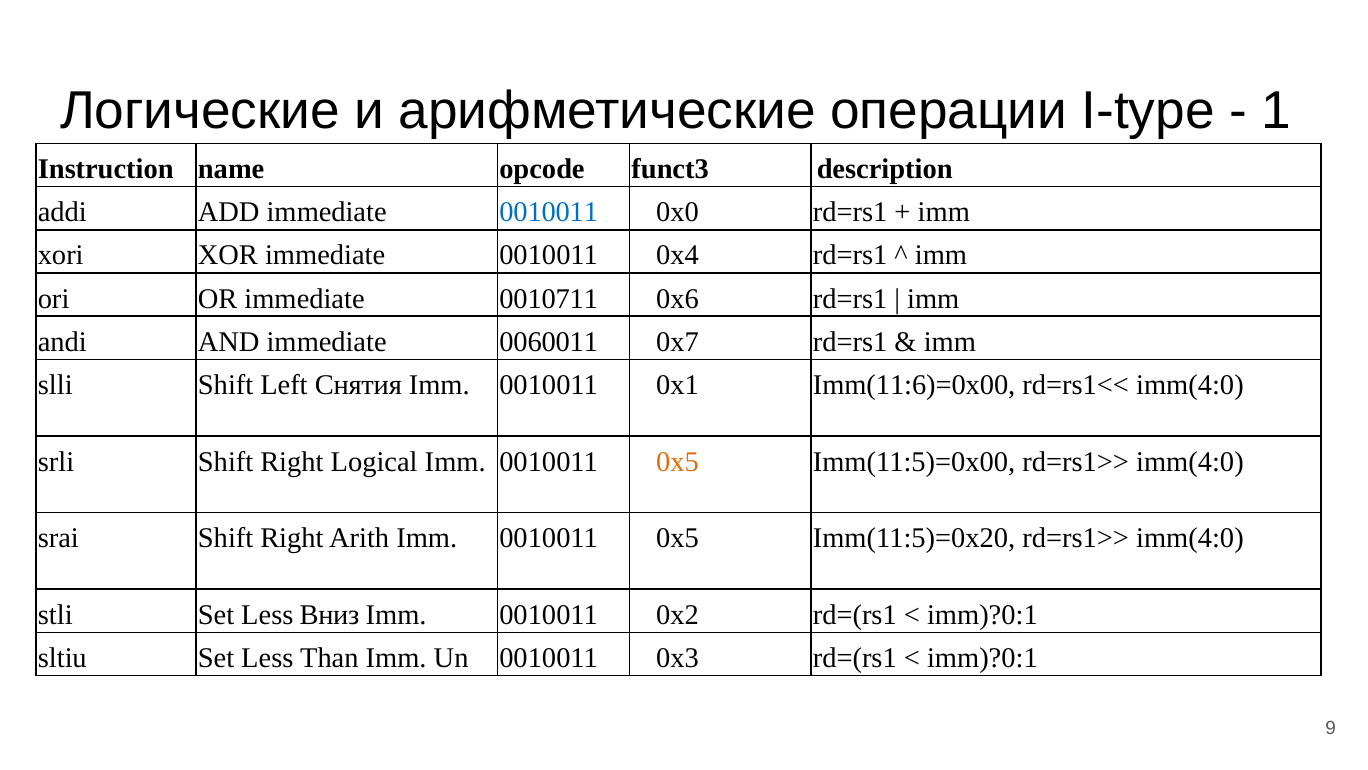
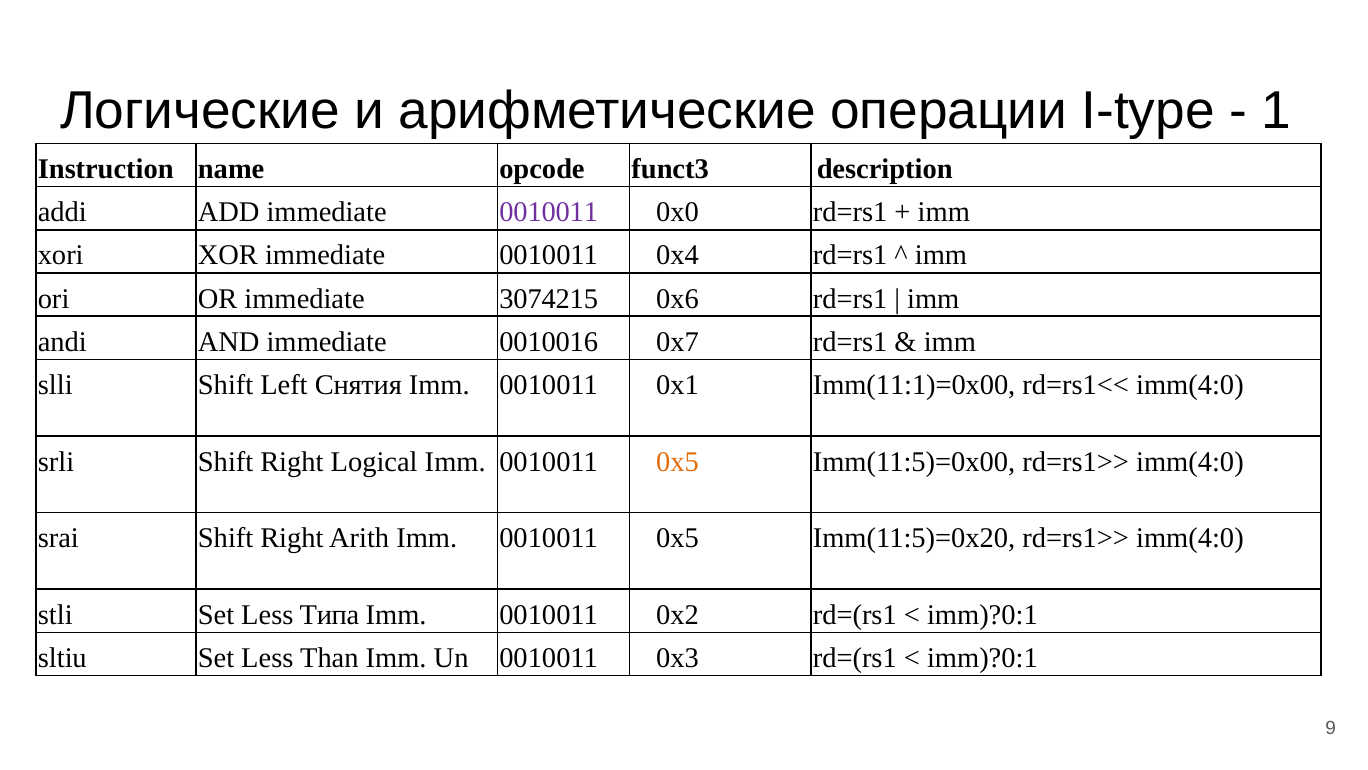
0010011 colour: blue -> purple (549, 212)
0010711: 0010711 -> 3074215 (549, 299)
0060011: 0060011 -> 0010016 (549, 342)
Imm(11:6)=0x00: Imm(11:6)=0x00 -> Imm(11:1)=0x00 (914, 385)
Вниз: Вниз -> Типа (330, 615)
